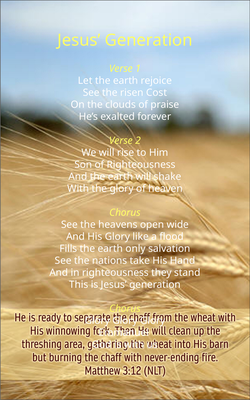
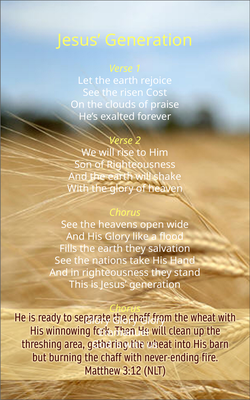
earth only: only -> they (136, 249)
